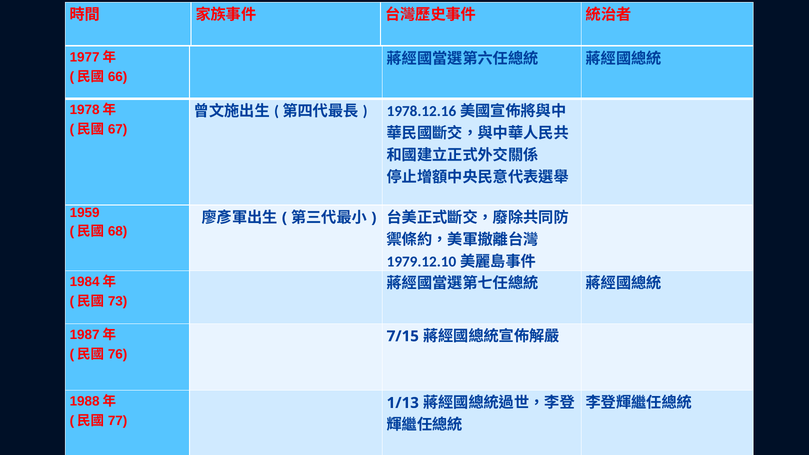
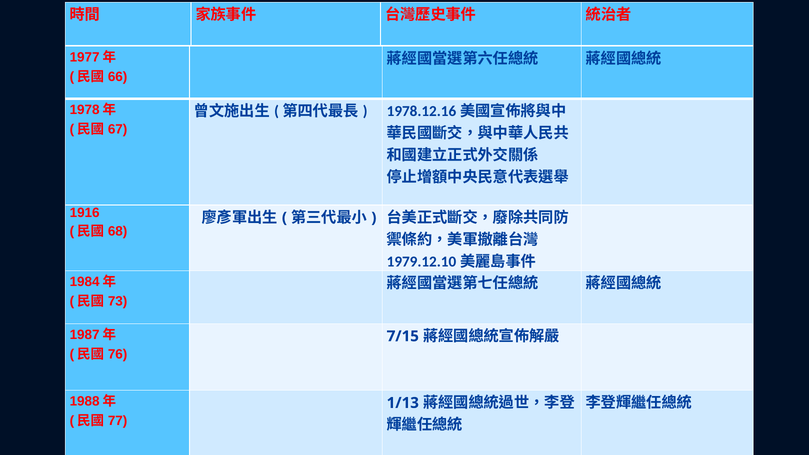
1959: 1959 -> 1916 (85, 213)
